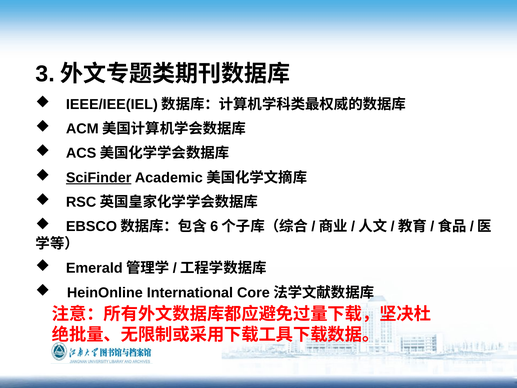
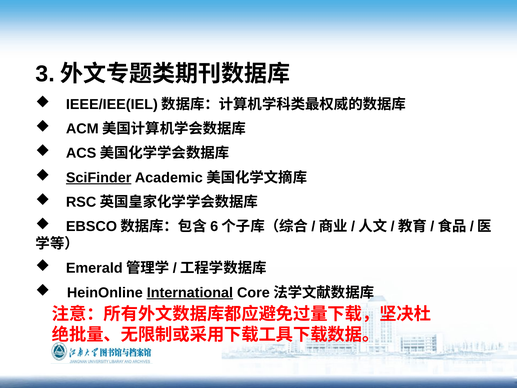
International underline: none -> present (190, 292)
